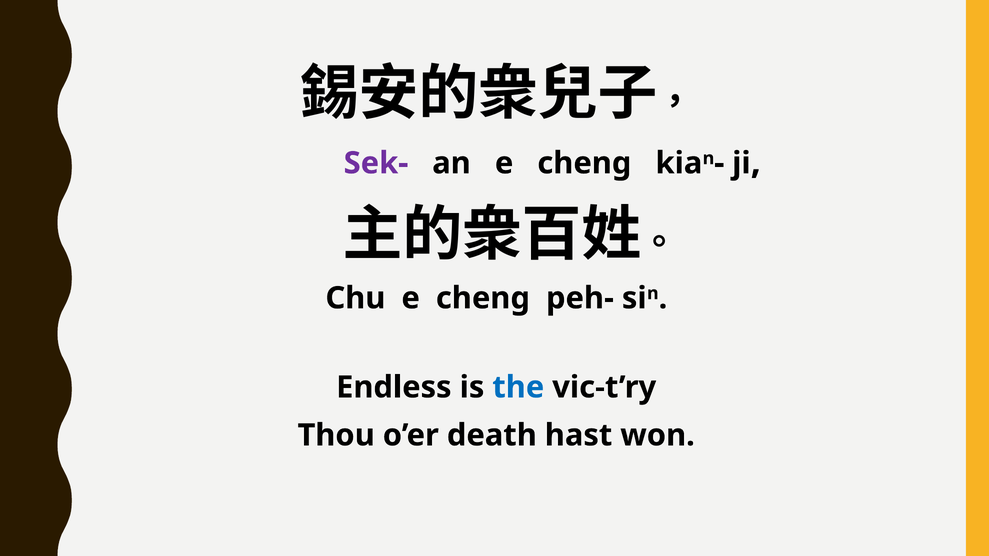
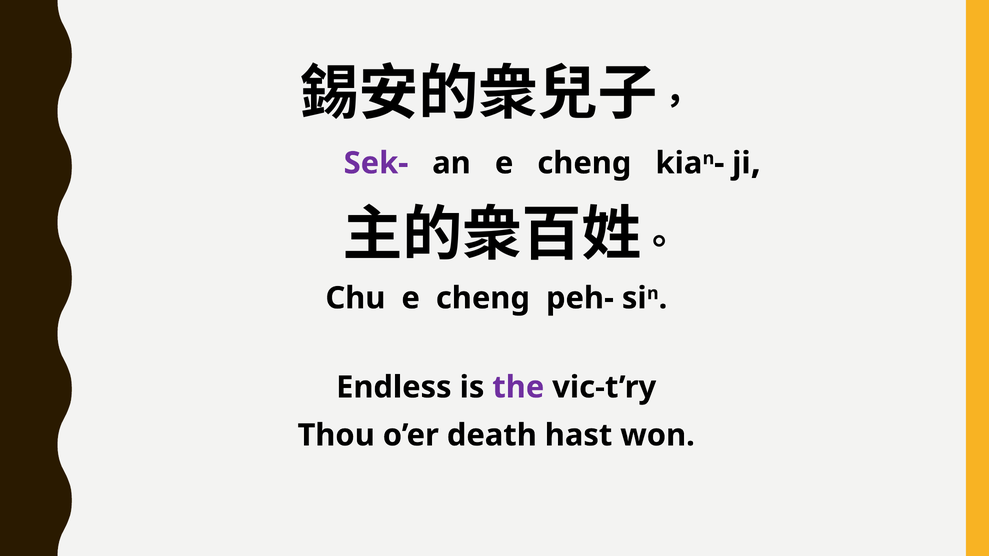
the colour: blue -> purple (518, 387)
